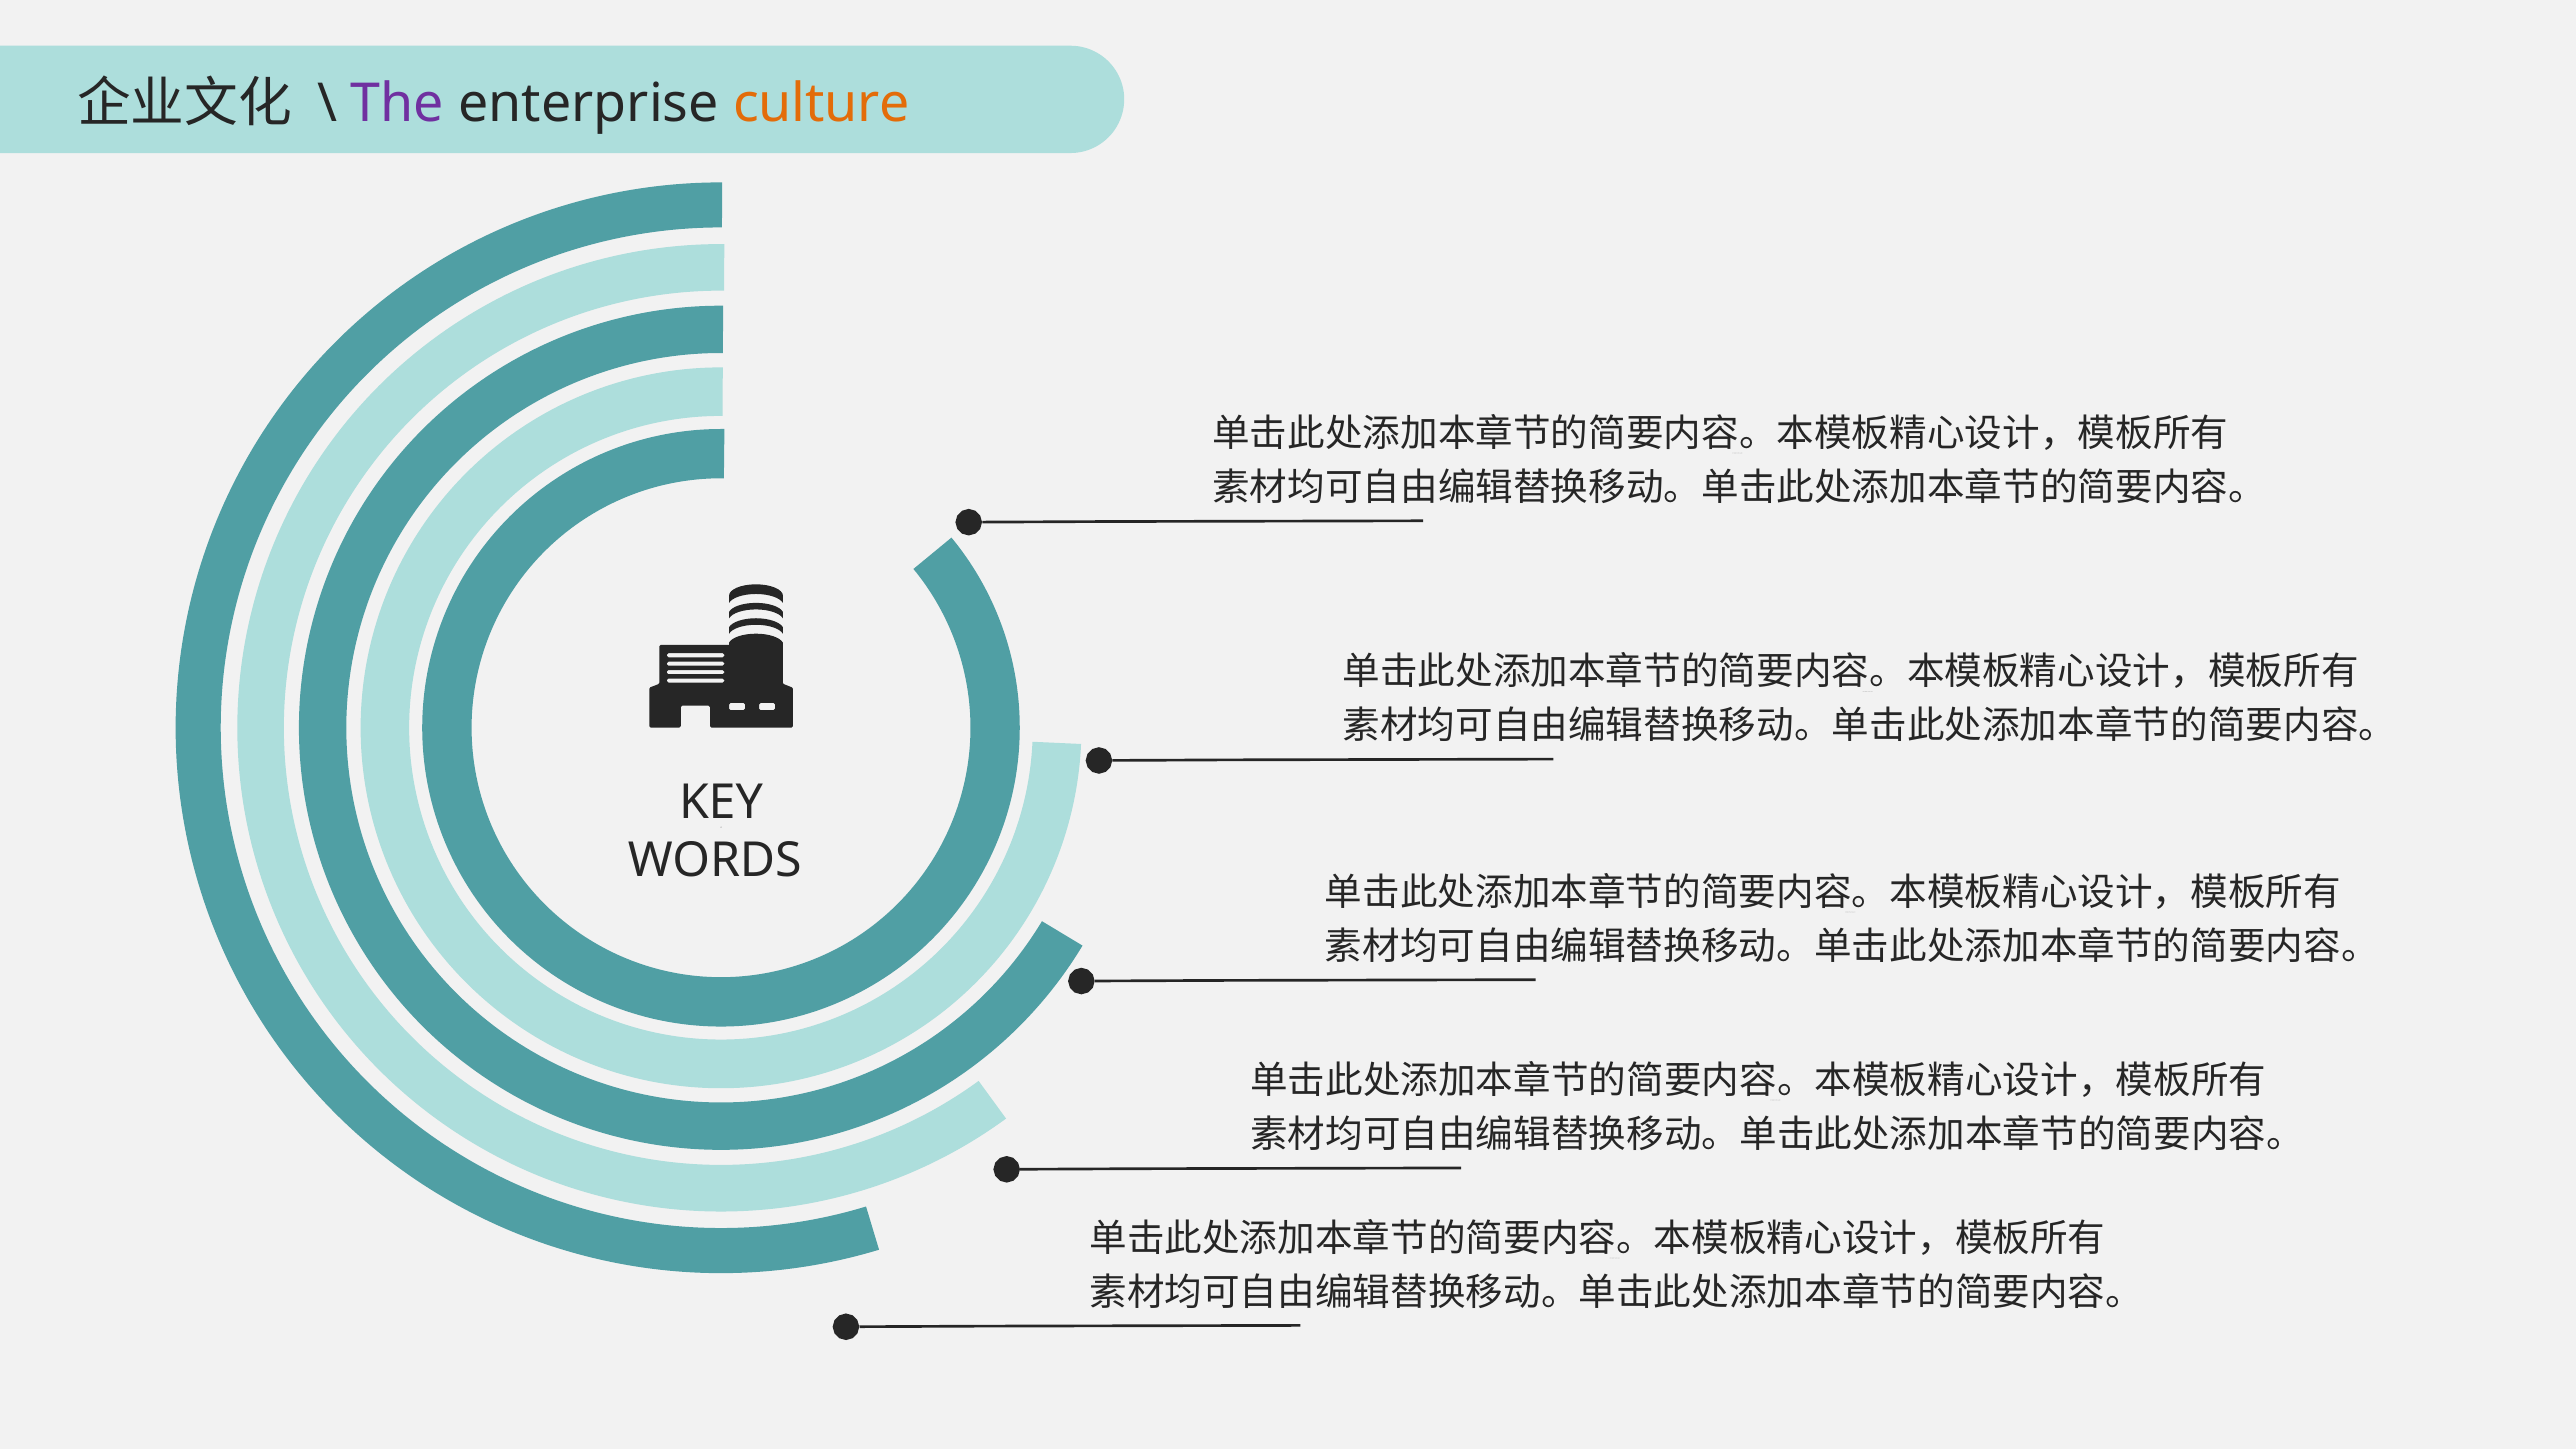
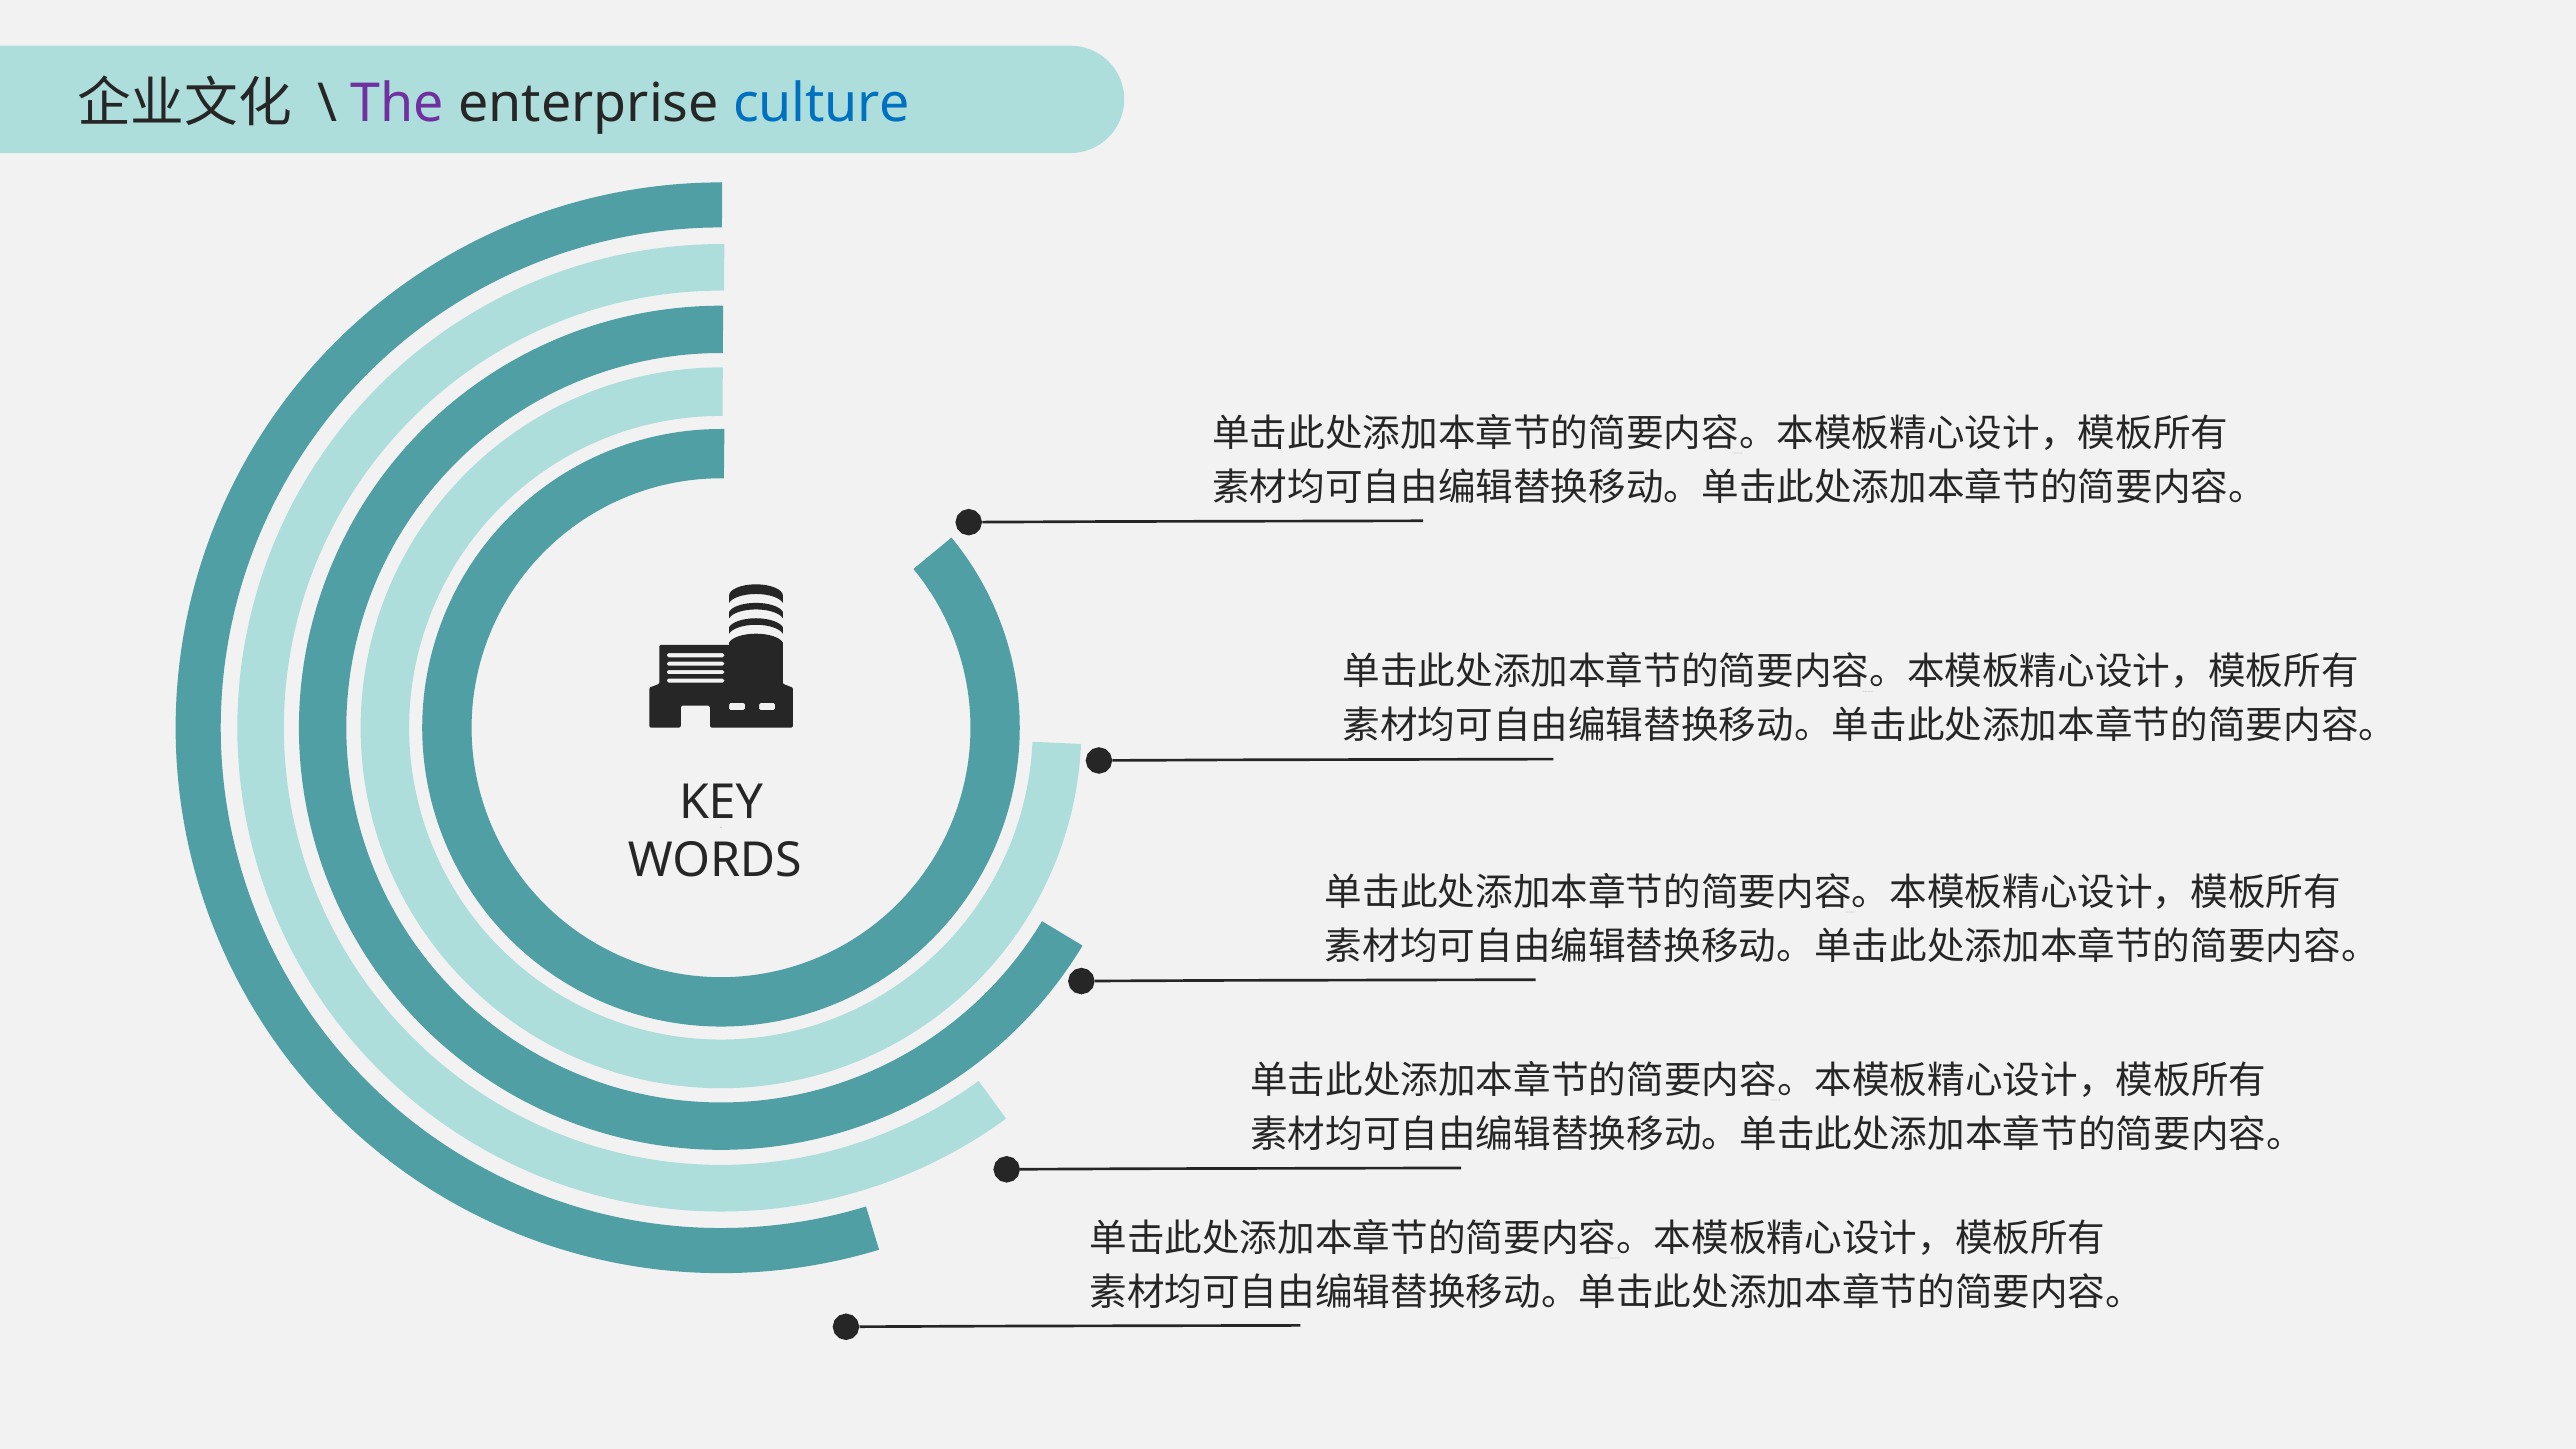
culture colour: orange -> blue (822, 104)
